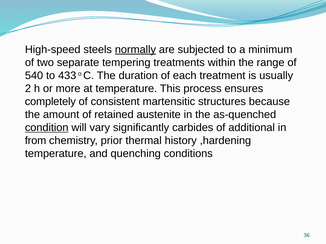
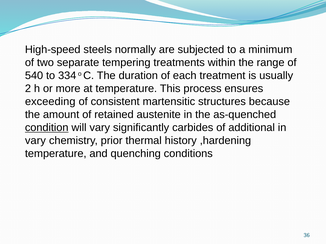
normally underline: present -> none (135, 50)
433: 433 -> 334 (67, 76)
completely: completely -> exceeding (50, 102)
from: from -> vary (35, 141)
